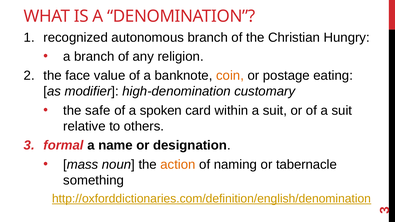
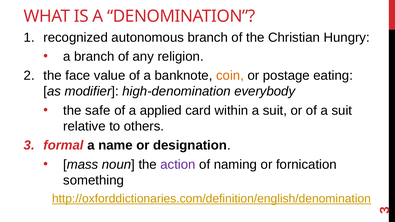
customary: customary -> everybody (265, 91)
spoken: spoken -> applied (161, 111)
action colour: orange -> purple (178, 165)
tabernacle: tabernacle -> fornication (306, 165)
